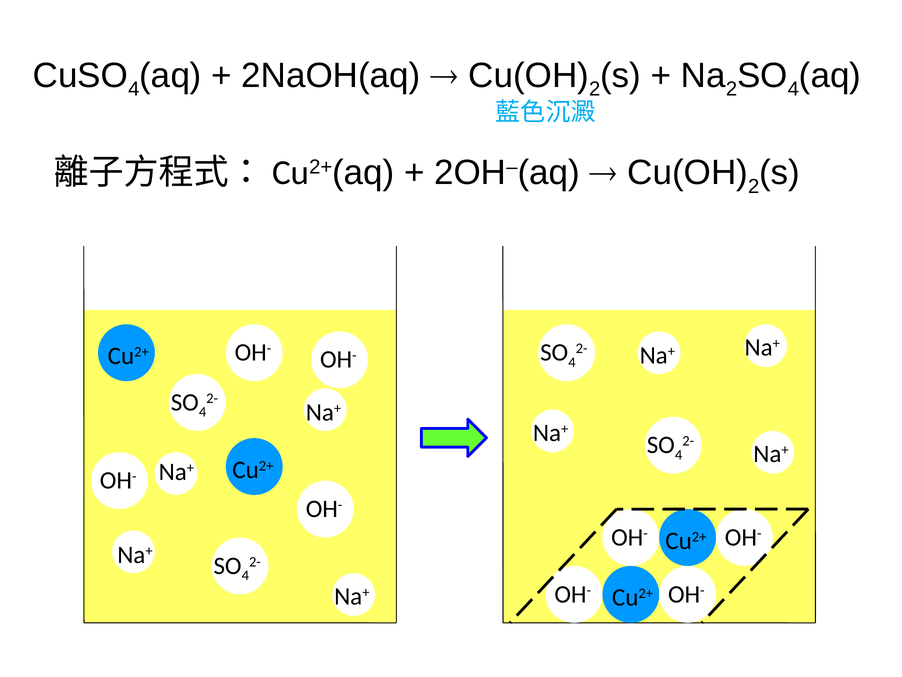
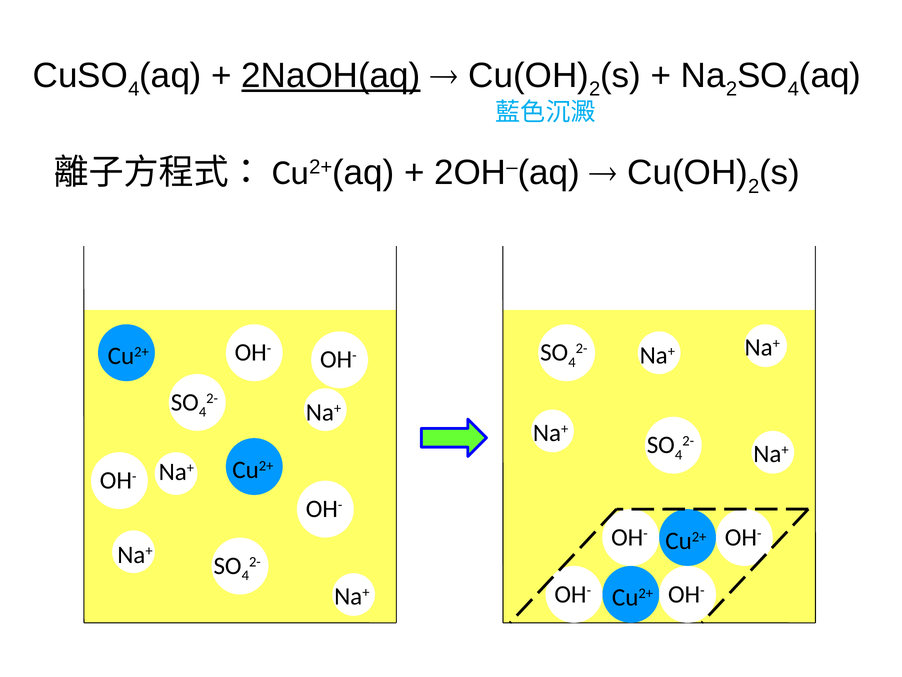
2NaOH(aq underline: none -> present (331, 76)
